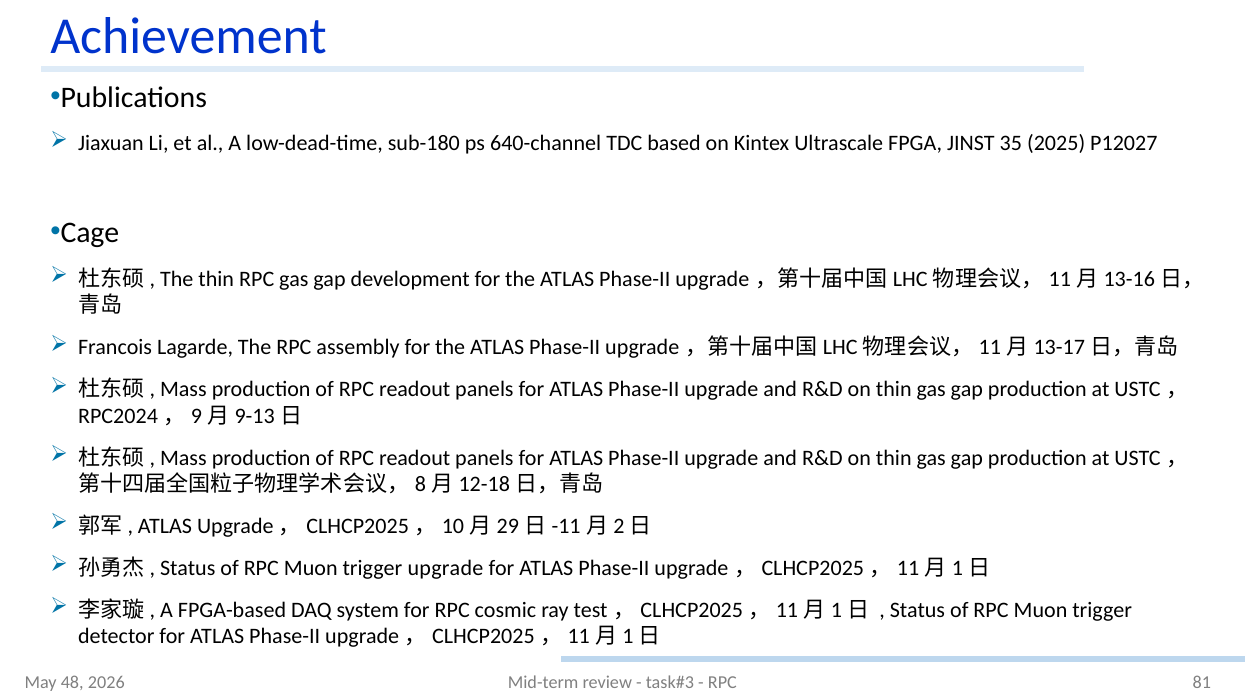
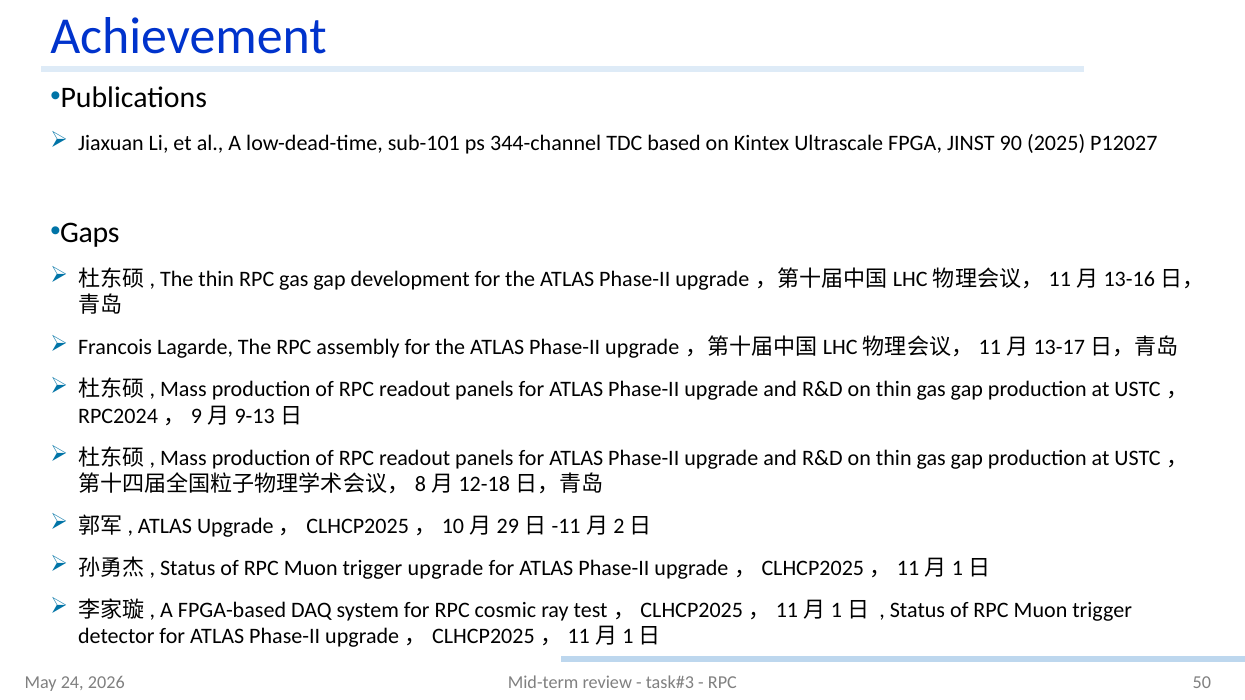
sub-180: sub-180 -> sub-101 (424, 144)
640-channel: 640-channel -> 344-channel (546, 144)
35: 35 -> 90 (1011, 144)
Cage: Cage -> Gaps (90, 233)
48: 48 -> 24 (72, 682)
81: 81 -> 50 (1202, 683)
